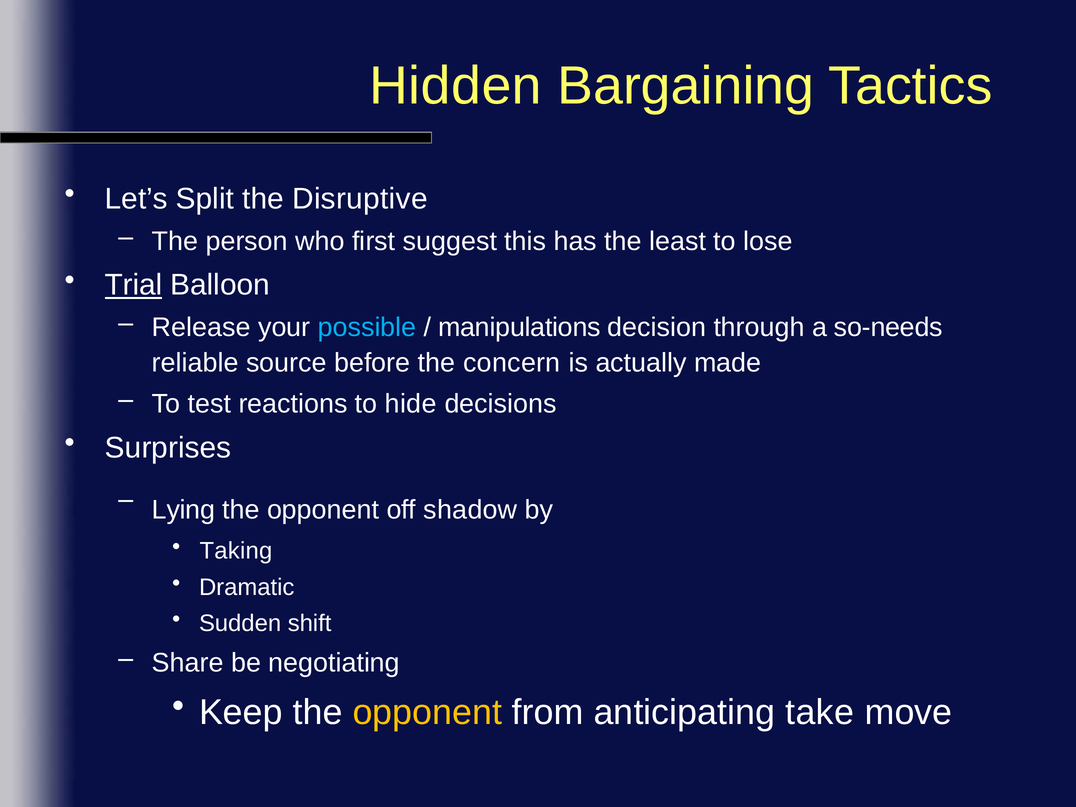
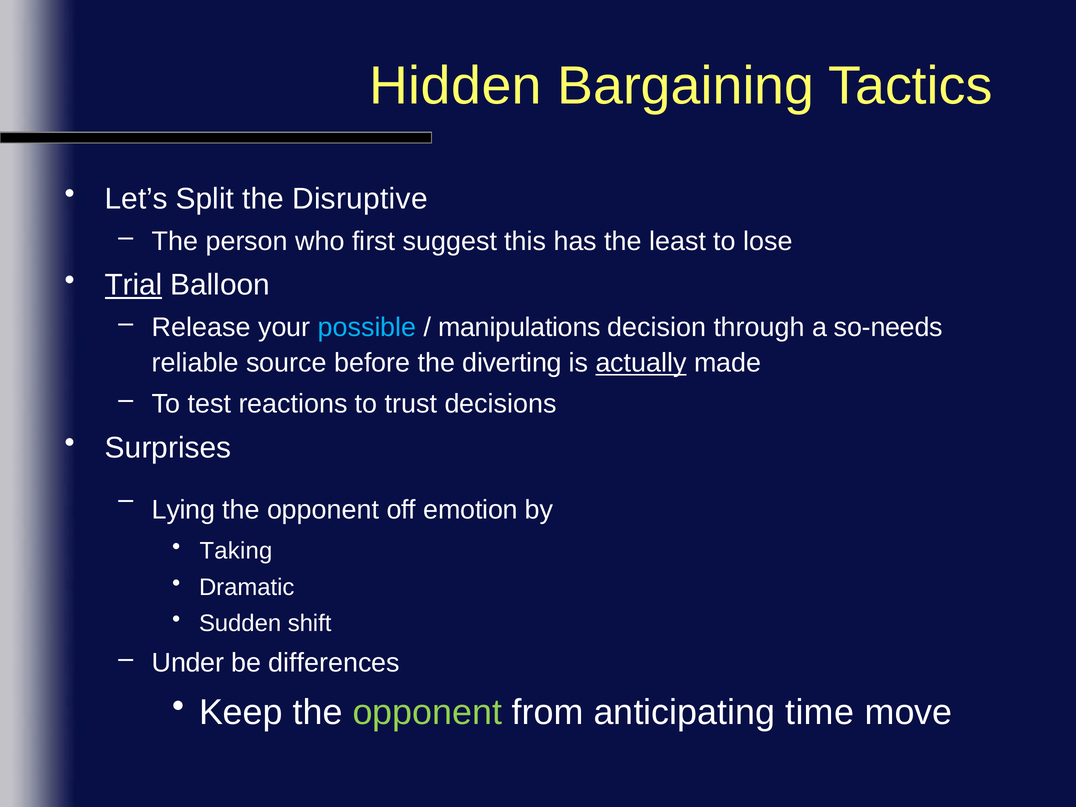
concern: concern -> diverting (512, 363)
actually underline: none -> present (641, 363)
hide: hide -> trust (411, 404)
shadow: shadow -> emotion (471, 510)
Share: Share -> Under (188, 663)
negotiating: negotiating -> differences (334, 663)
opponent colour: yellow -> light green (427, 712)
take: take -> time (820, 712)
